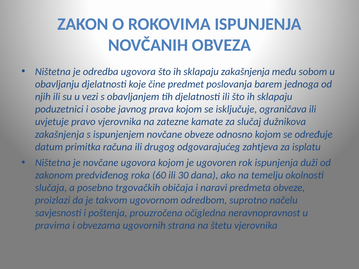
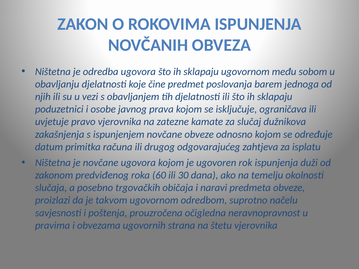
sklapaju zakašnjenja: zakašnjenja -> ugovornom (245, 72)
